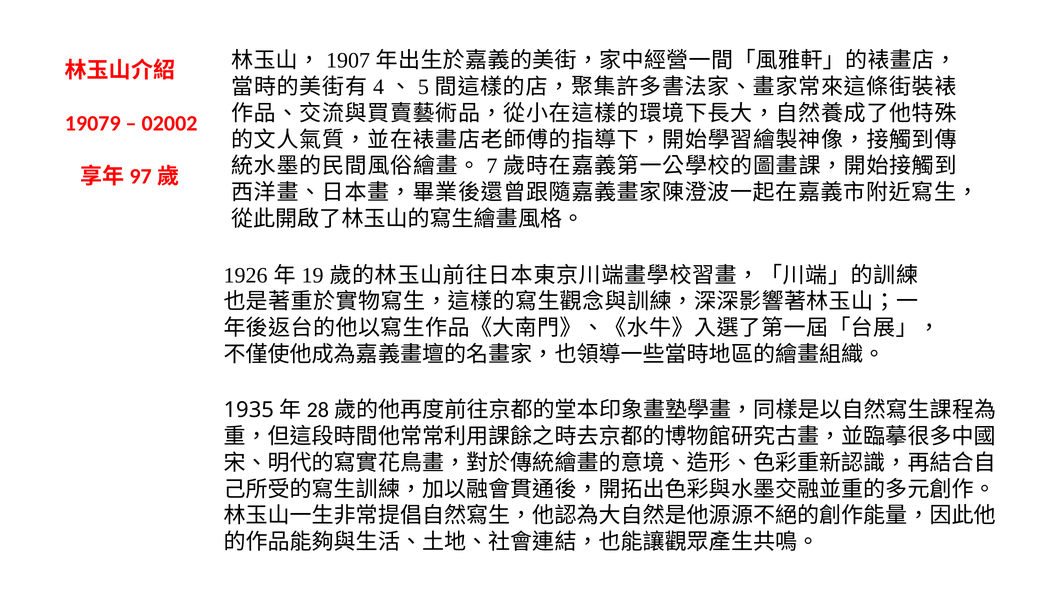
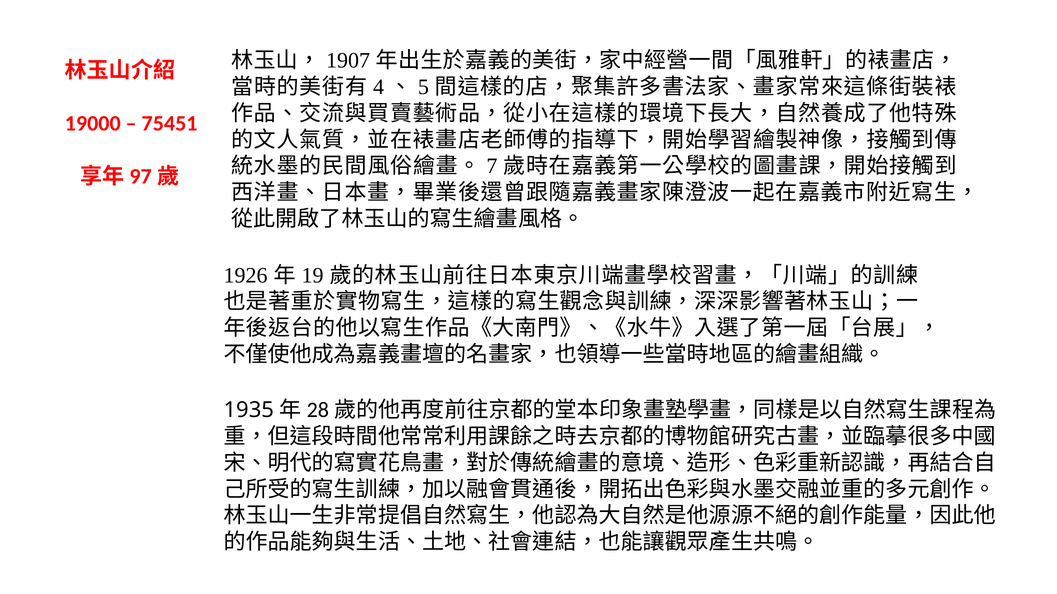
19079: 19079 -> 19000 (93, 124)
02002: 02002 -> 75451 (170, 124)
